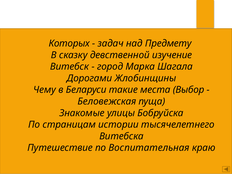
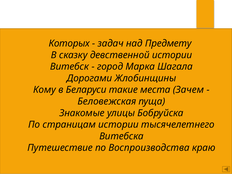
изучение: изучение -> истории (172, 55)
Чему: Чему -> Кому (45, 90)
места Выбор: Выбор -> Зачем (188, 90)
по Воспитательная: Воспитательная -> Воспроизводства (149, 148)
